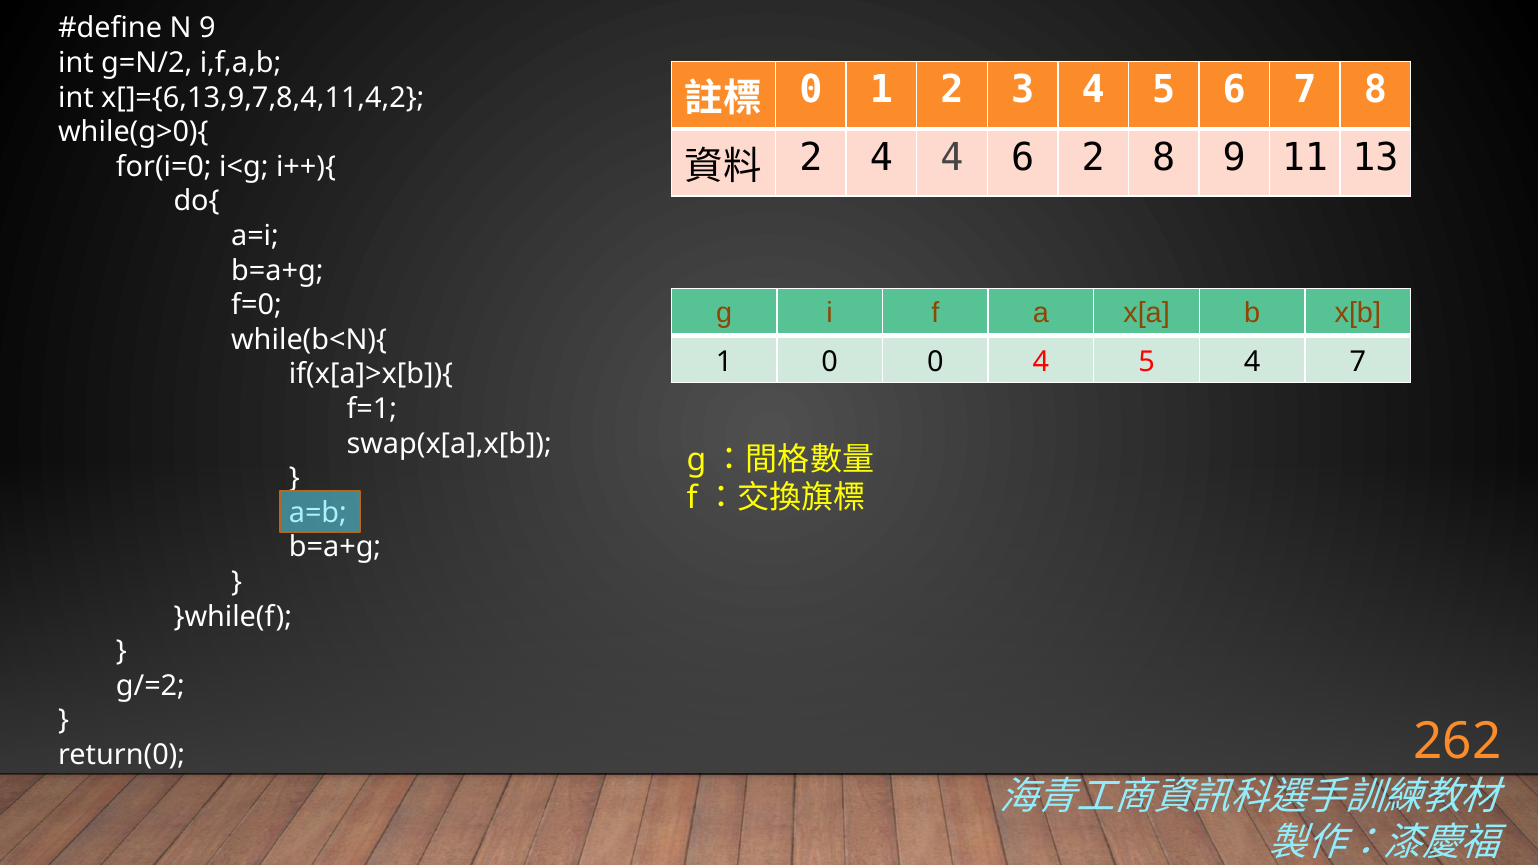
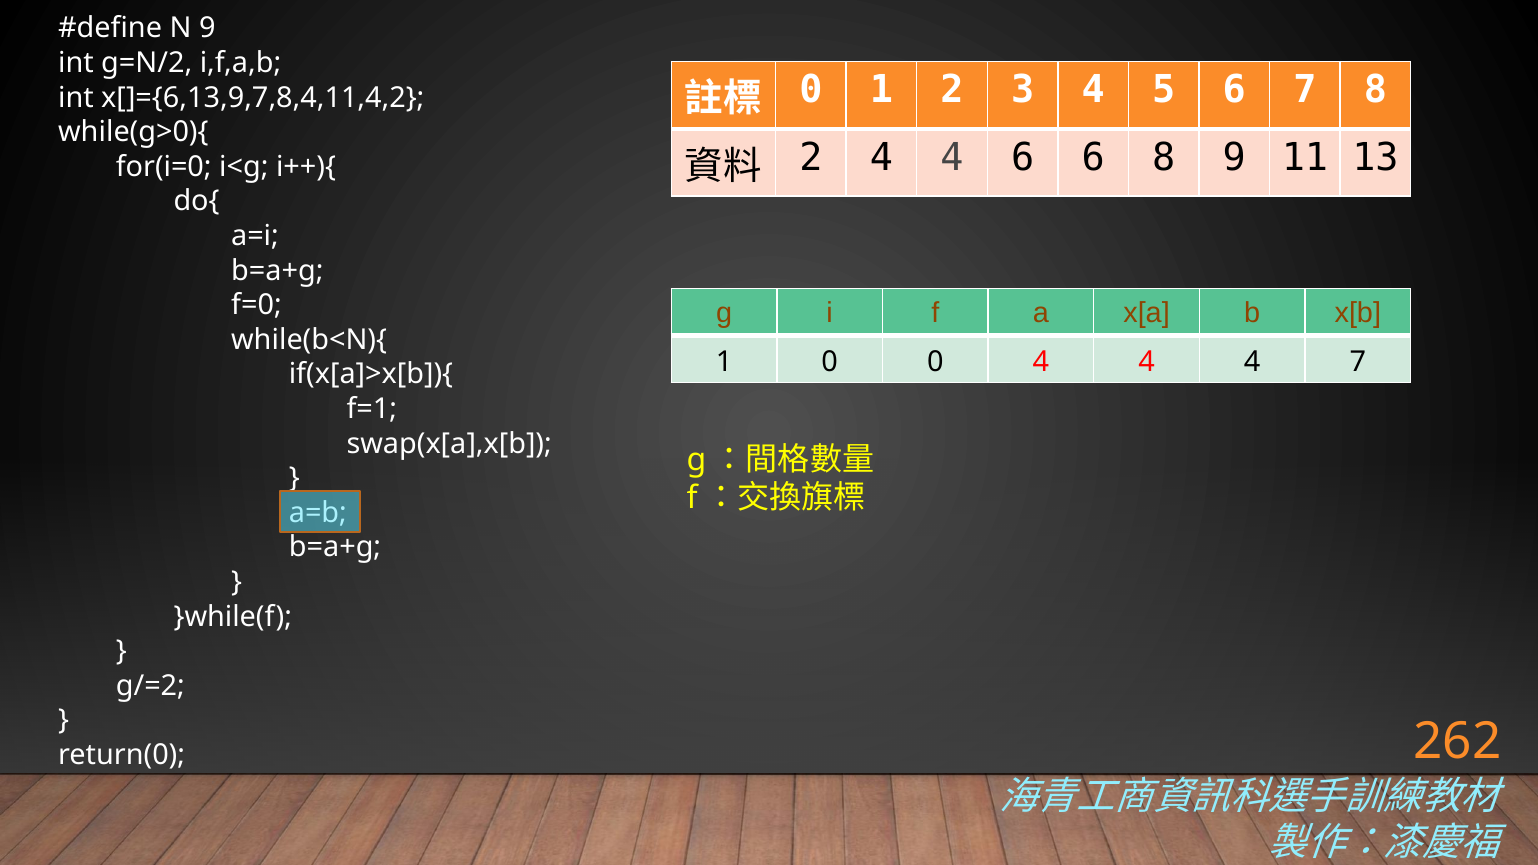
6 2: 2 -> 6 (1093, 158)
0 4 5: 5 -> 4 (1147, 363)
